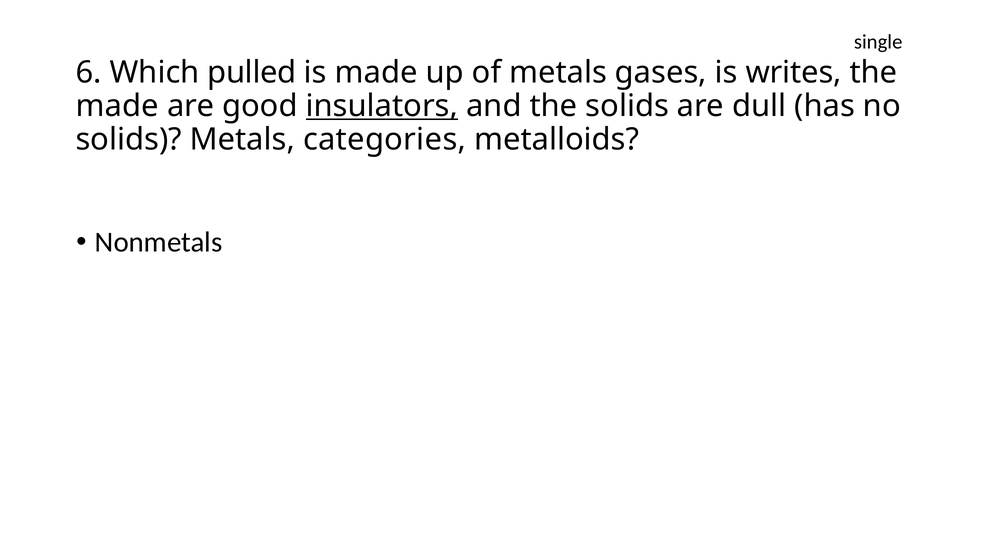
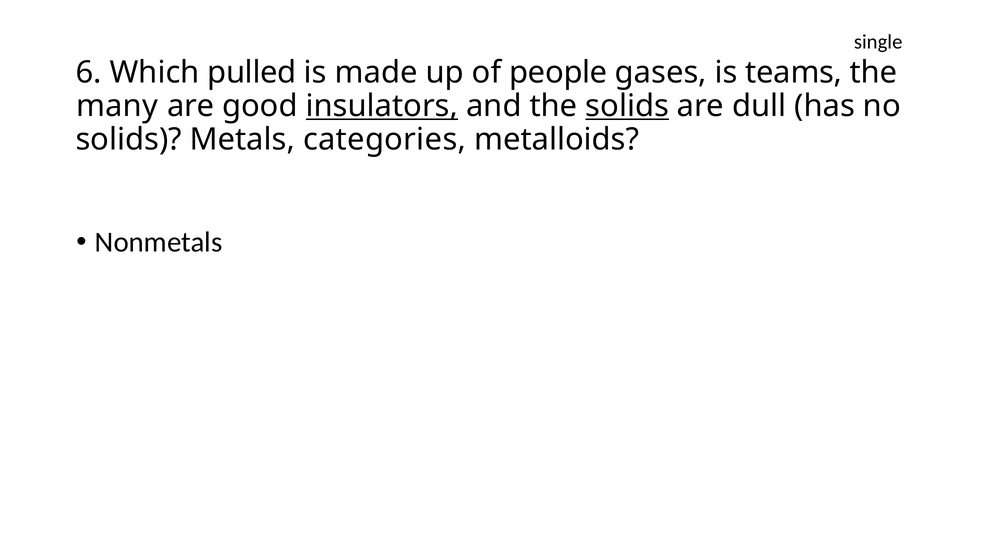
of metals: metals -> people (558, 72)
writes: writes -> teams (794, 72)
made: made -> many (117, 106)
solids underline: none -> present (627, 106)
